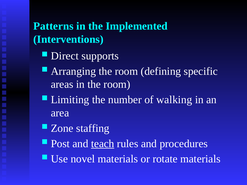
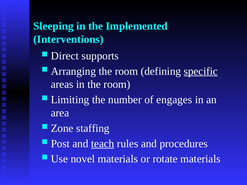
Patterns: Patterns -> Sleeping (53, 26)
specific underline: none -> present (201, 71)
walking: walking -> engages (174, 100)
